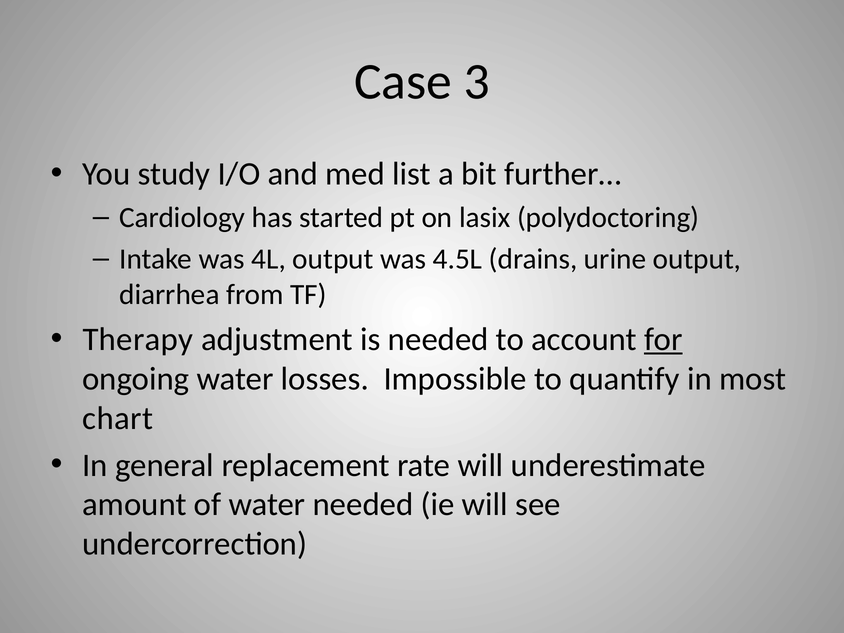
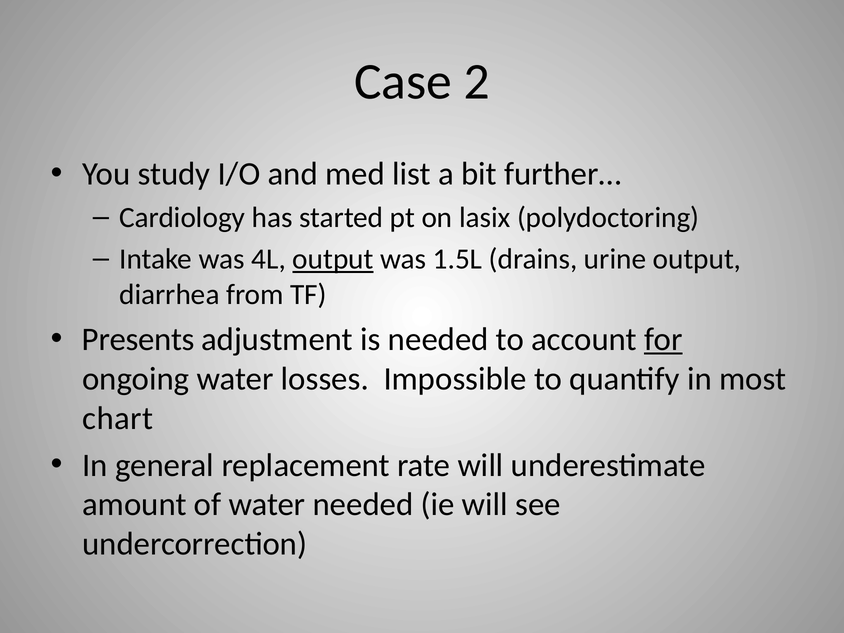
3: 3 -> 2 (477, 82)
output underline: none -> present (333, 259)
4.5L: 4.5L -> 1.5L (458, 259)
Therapy: Therapy -> Presents (138, 339)
